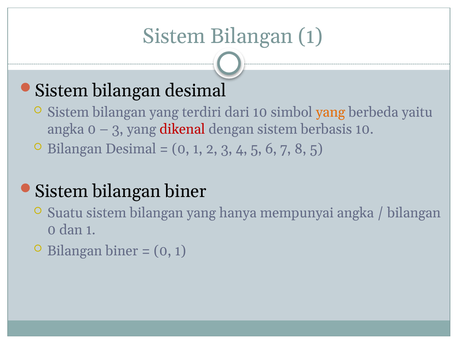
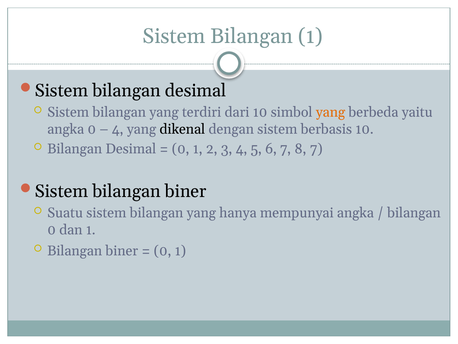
3: 3 -> 4 (118, 129)
dikenal colour: red -> black (182, 129)
8 5: 5 -> 7 (316, 149)
